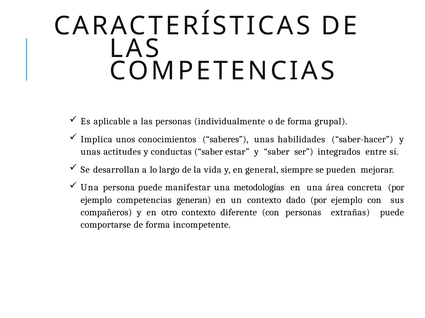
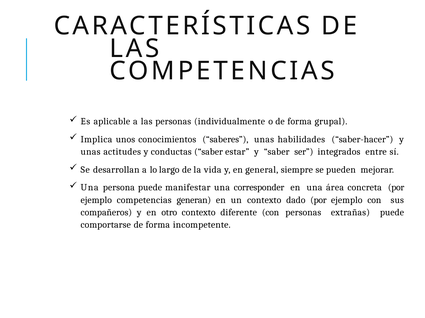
metodologías: metodologías -> corresponder (259, 188)
